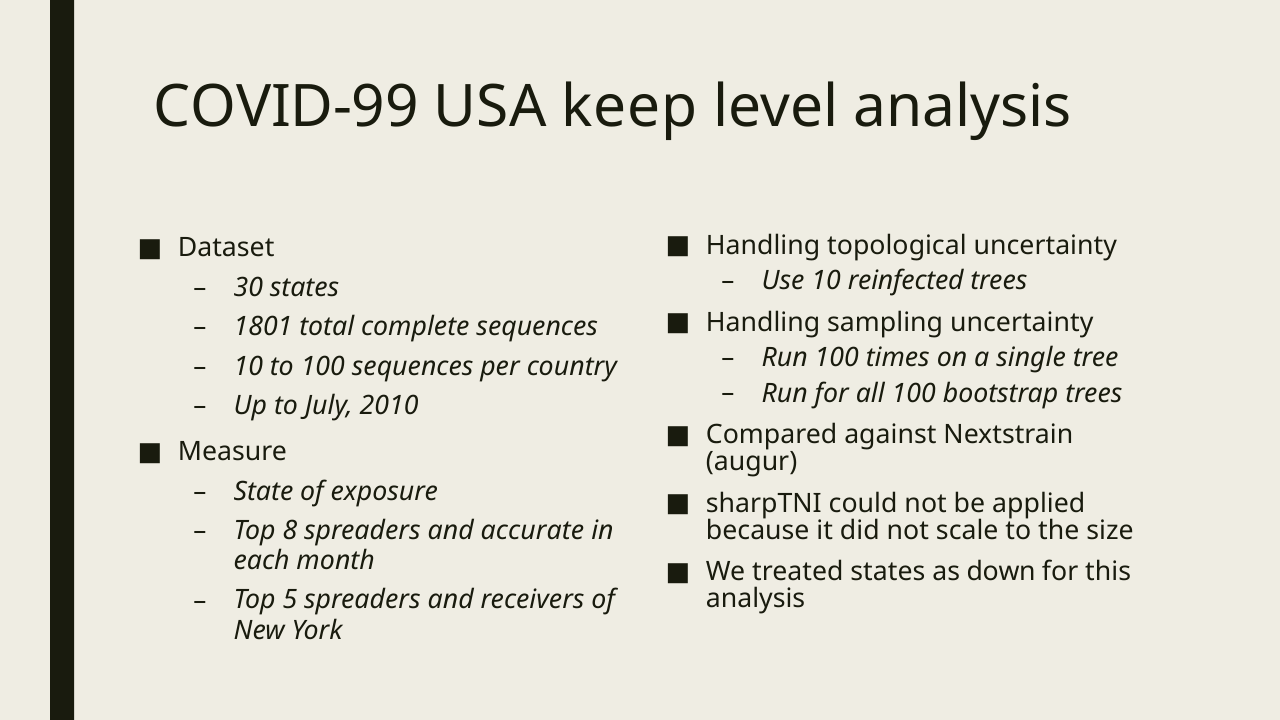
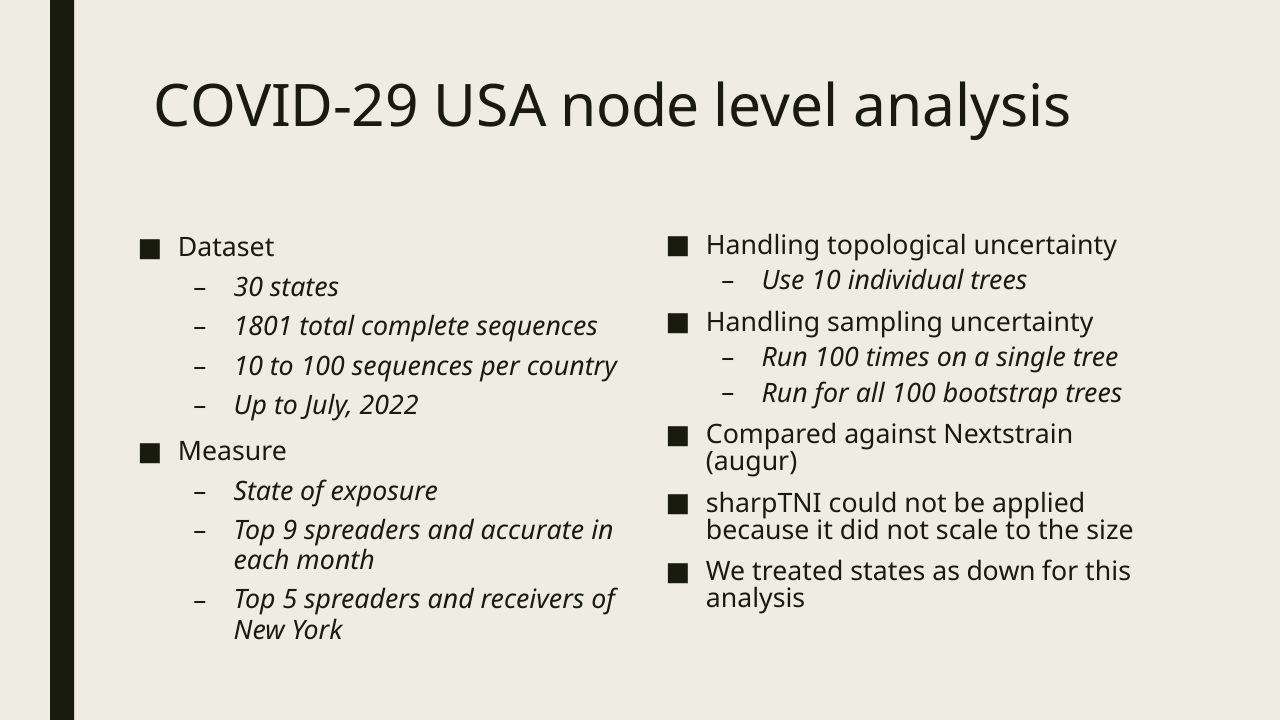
COVID-99: COVID-99 -> COVID-29 (286, 108)
keep: keep -> node (630, 108)
reinfected: reinfected -> individual (906, 281)
2010: 2010 -> 2022 (389, 406)
8: 8 -> 9 (290, 531)
